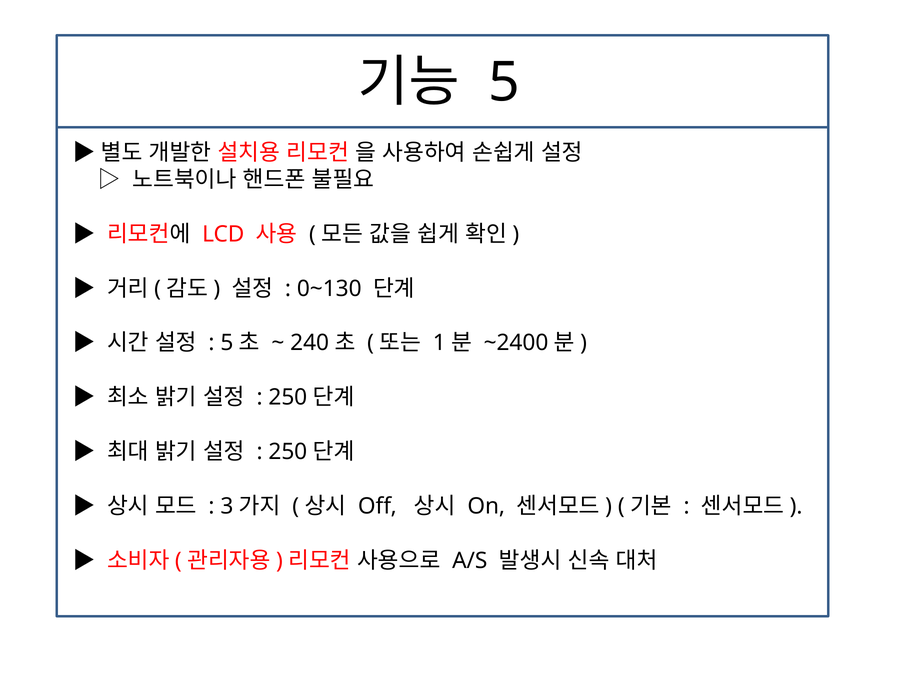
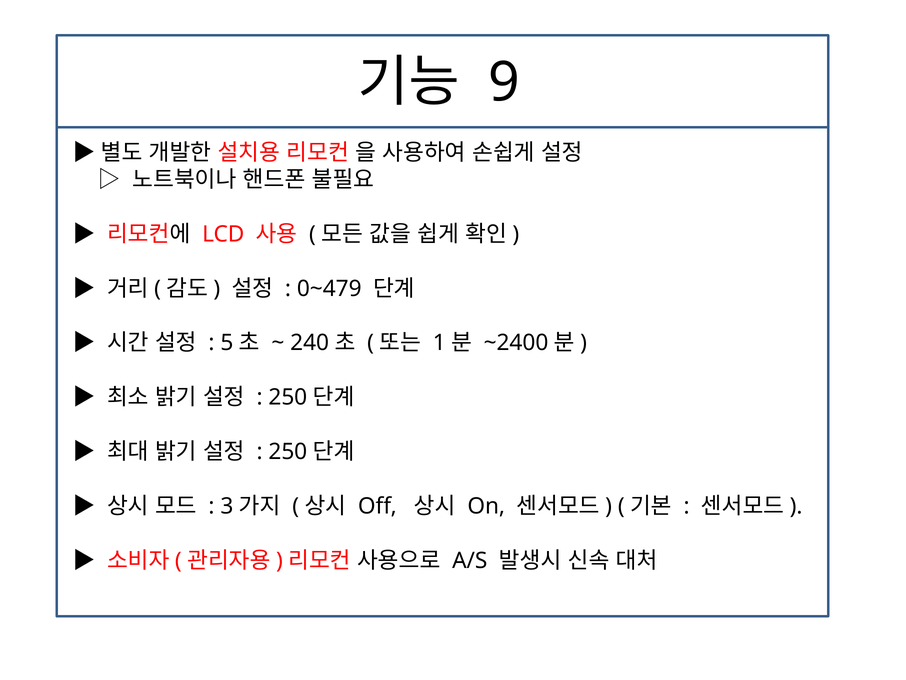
5: 5 -> 9 (504, 82)
0~130: 0~130 -> 0~479 (329, 288)
